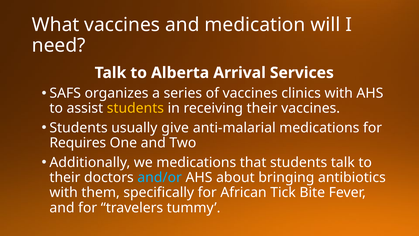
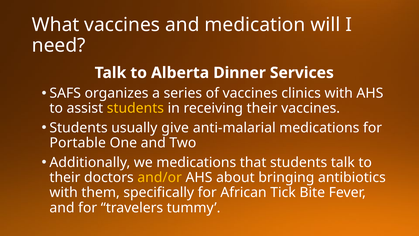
Arrival: Arrival -> Dinner (240, 73)
Requires: Requires -> Portable (78, 143)
and/or colour: light blue -> yellow (160, 177)
